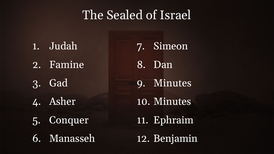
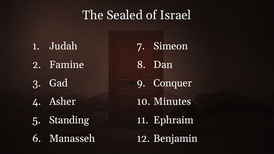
Minutes: Minutes -> Conquer (173, 83)
Conquer: Conquer -> Standing (69, 120)
